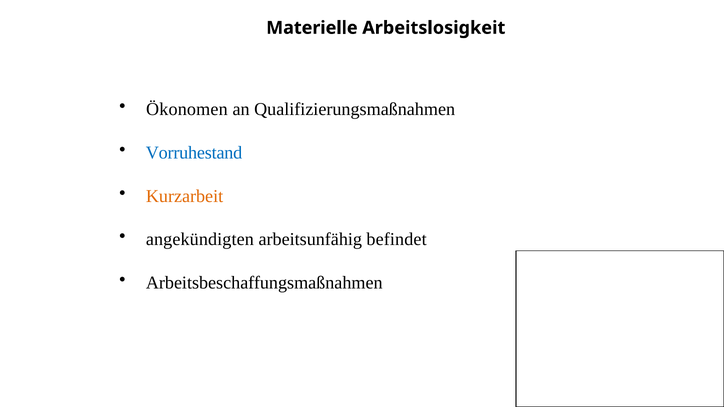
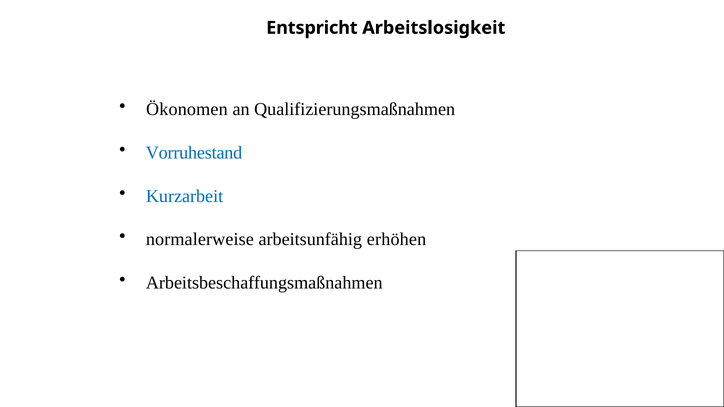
Materielle: Materielle -> Entspricht (312, 28)
Kurzarbeit colour: orange -> blue (185, 196)
angekündigten: angekündigten -> normalerweise (200, 240)
befindet: befindet -> erhöhen (397, 240)
